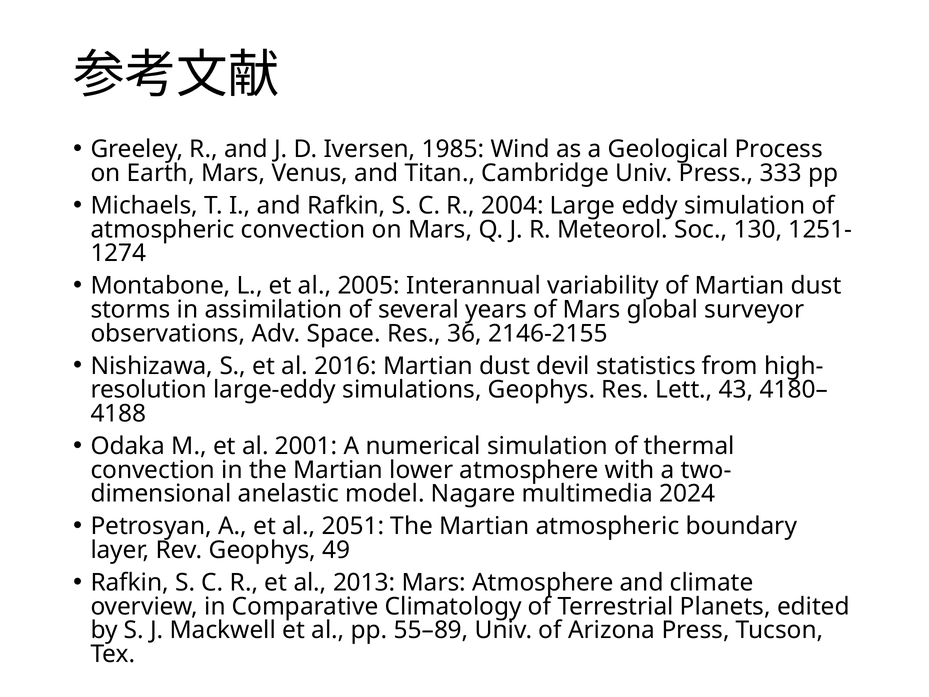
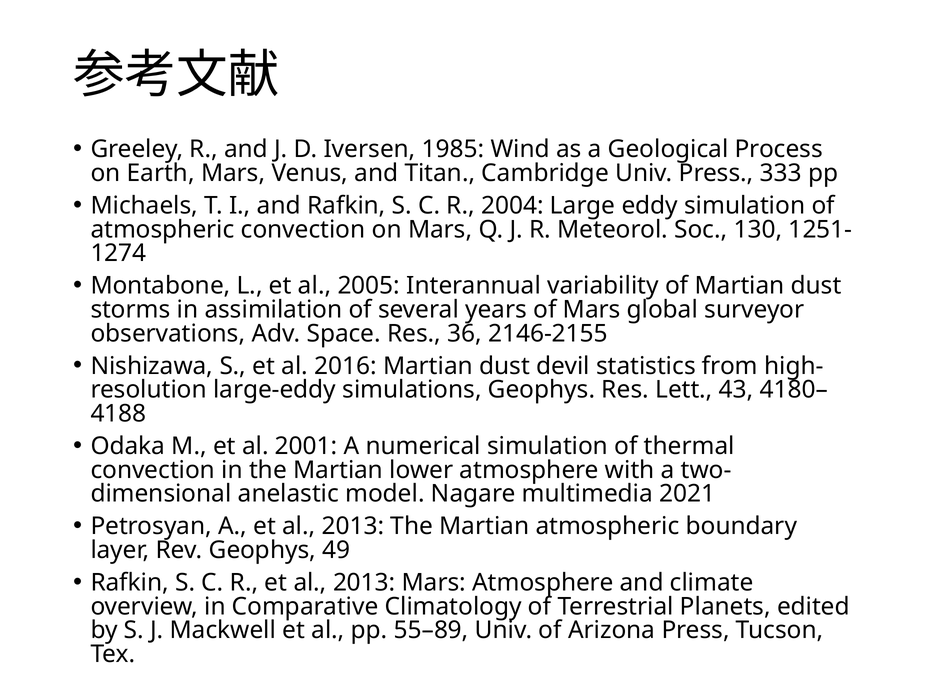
2024: 2024 -> 2021 (687, 494)
A et al 2051: 2051 -> 2013 (353, 526)
